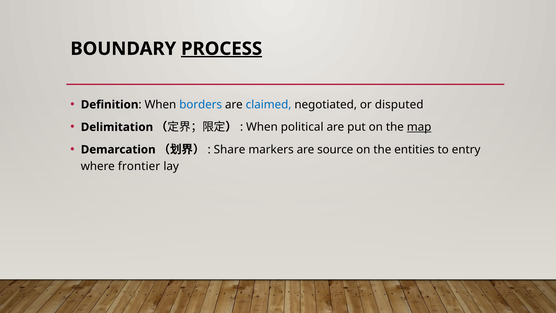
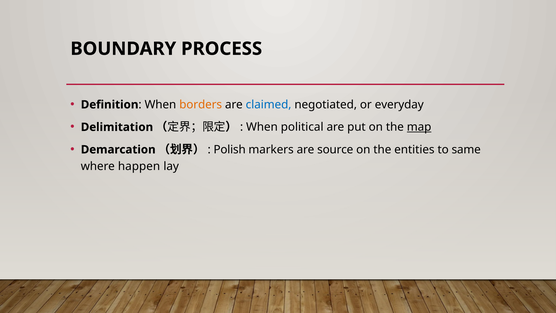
PROCESS underline: present -> none (222, 49)
borders colour: blue -> orange (201, 105)
disputed: disputed -> everyday (399, 105)
Share: Share -> Polish (230, 149)
entry: entry -> same (466, 149)
frontier: frontier -> happen (139, 166)
